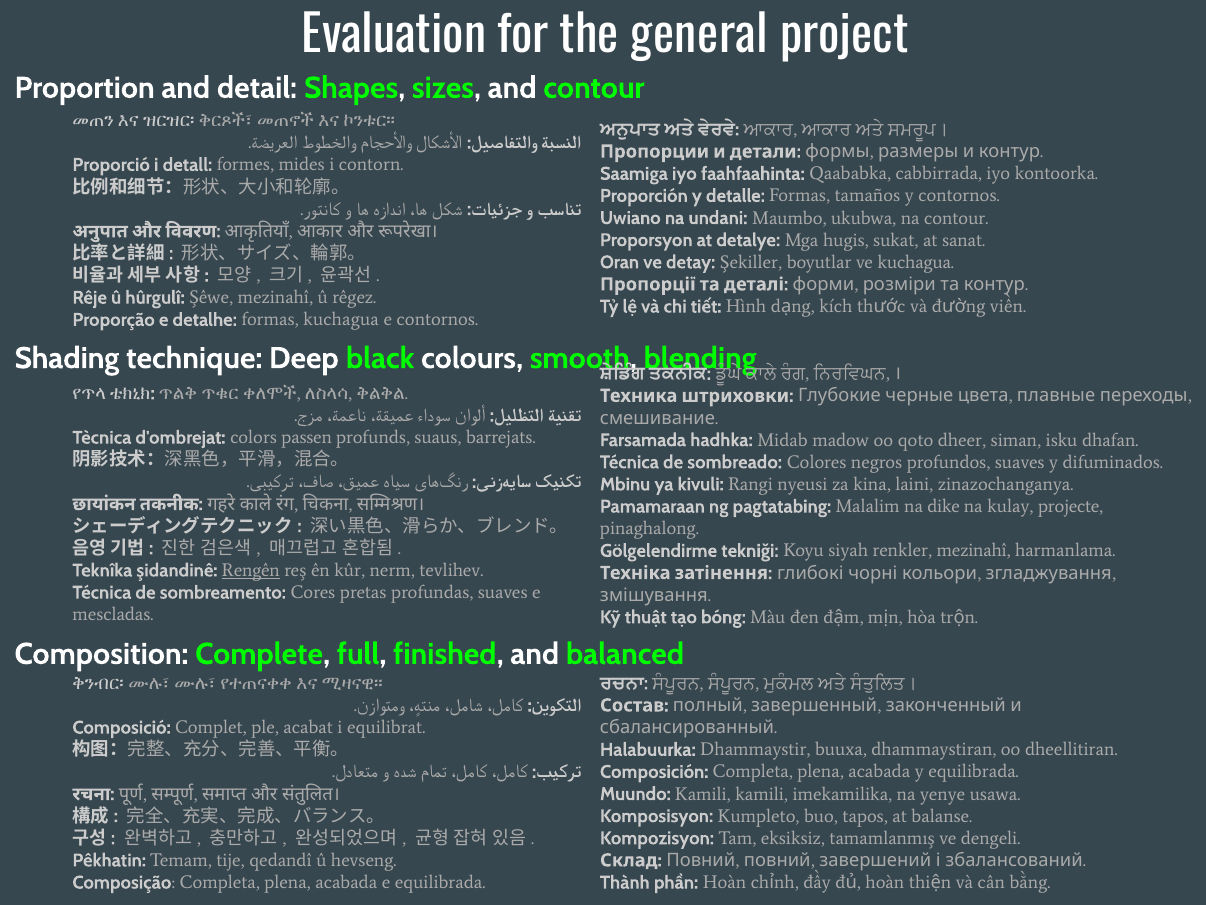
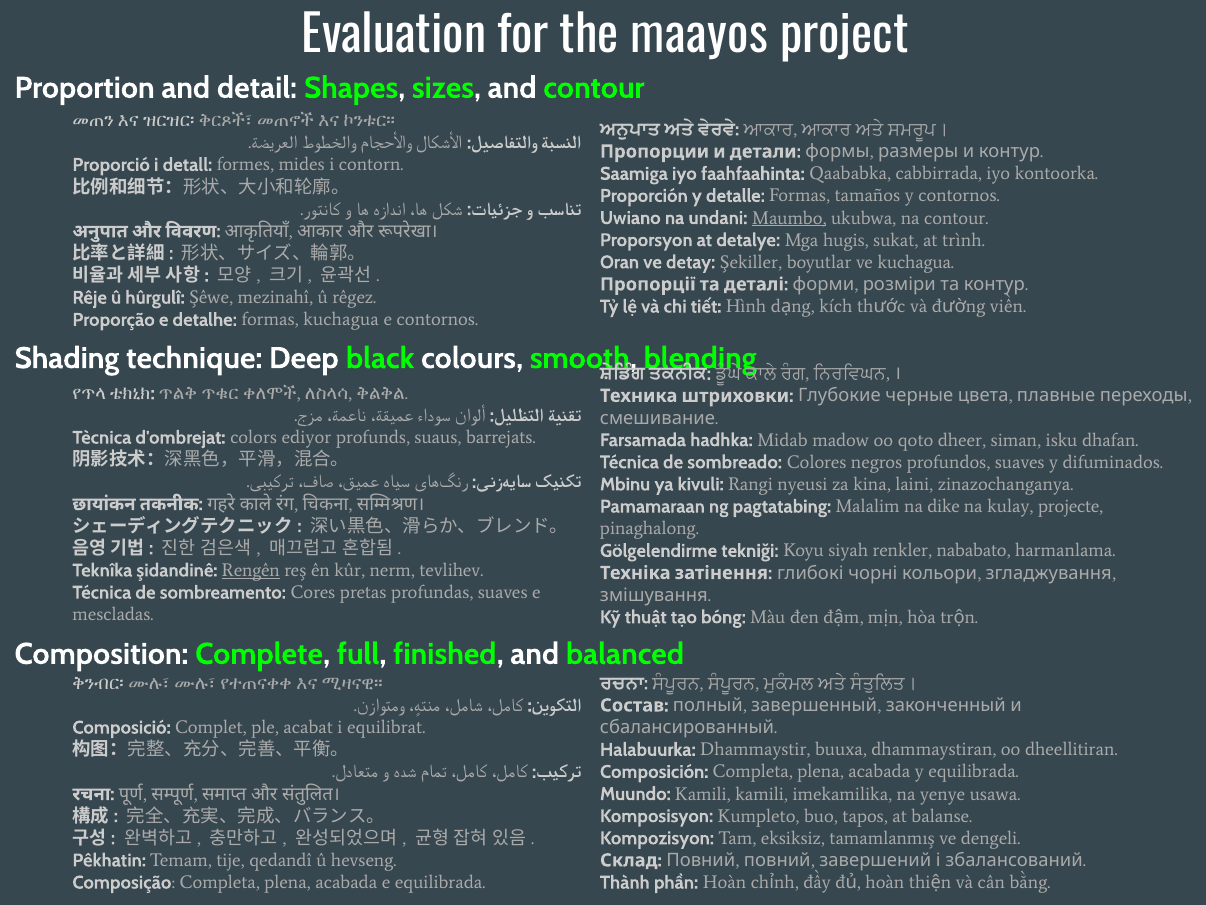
general: general -> maayos (699, 36)
Maumbo underline: none -> present (789, 218)
sanat: sanat -> trình (964, 240)
passen: passen -> ediyor (306, 437)
renkler mezinahî: mezinahî -> nababato (974, 550)
